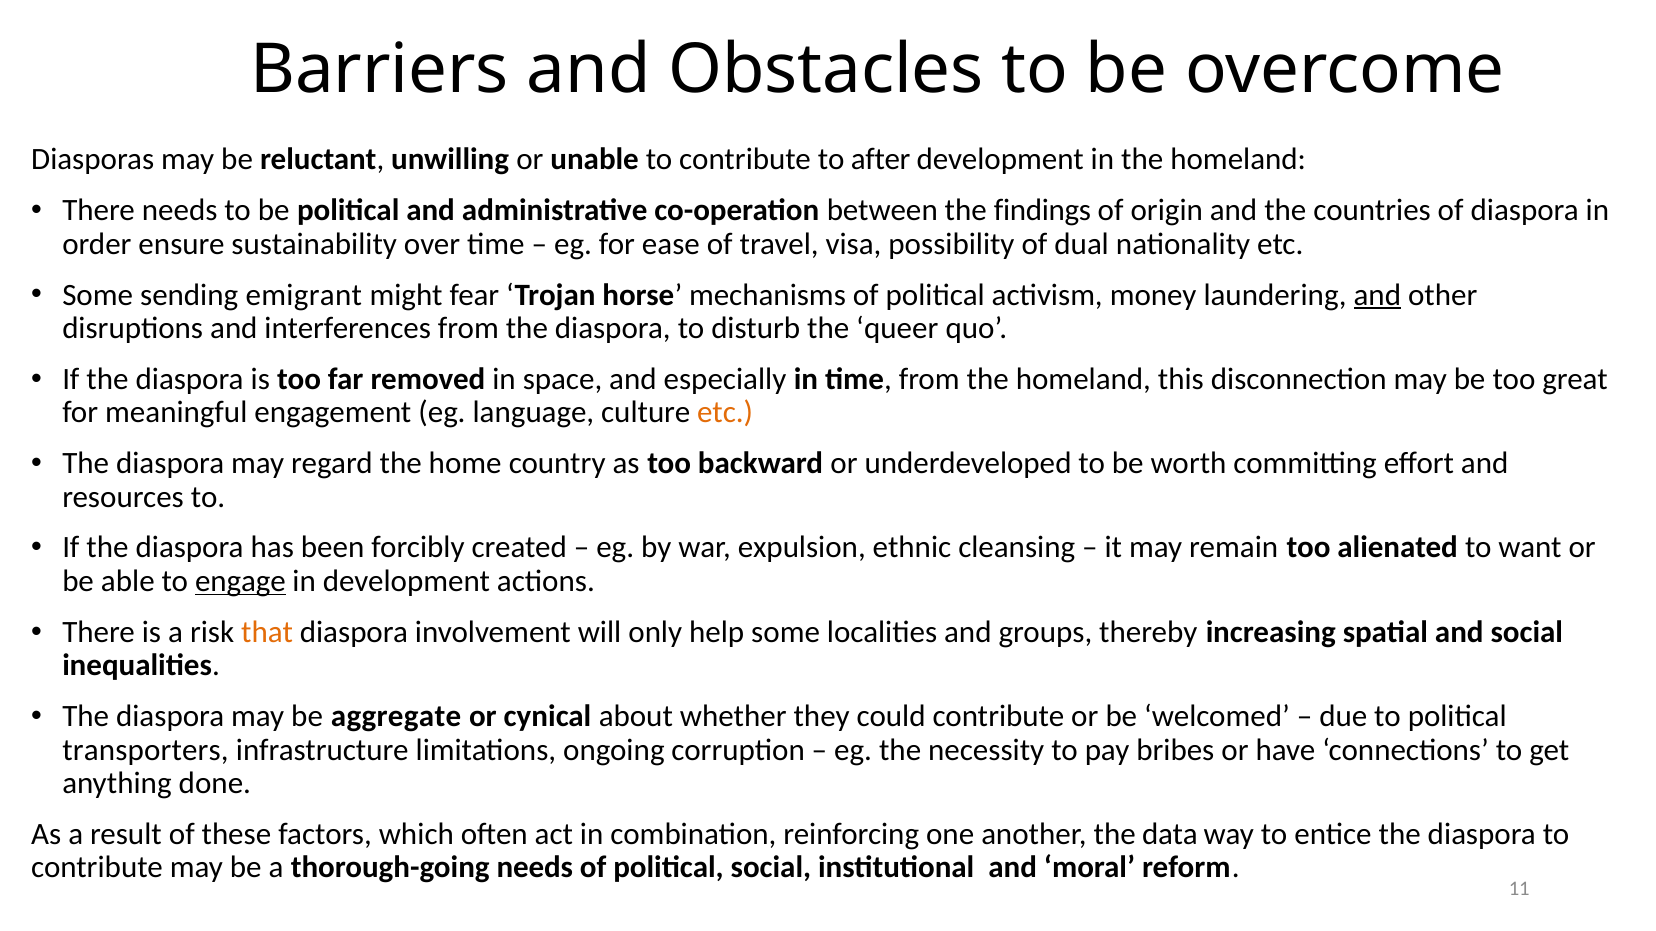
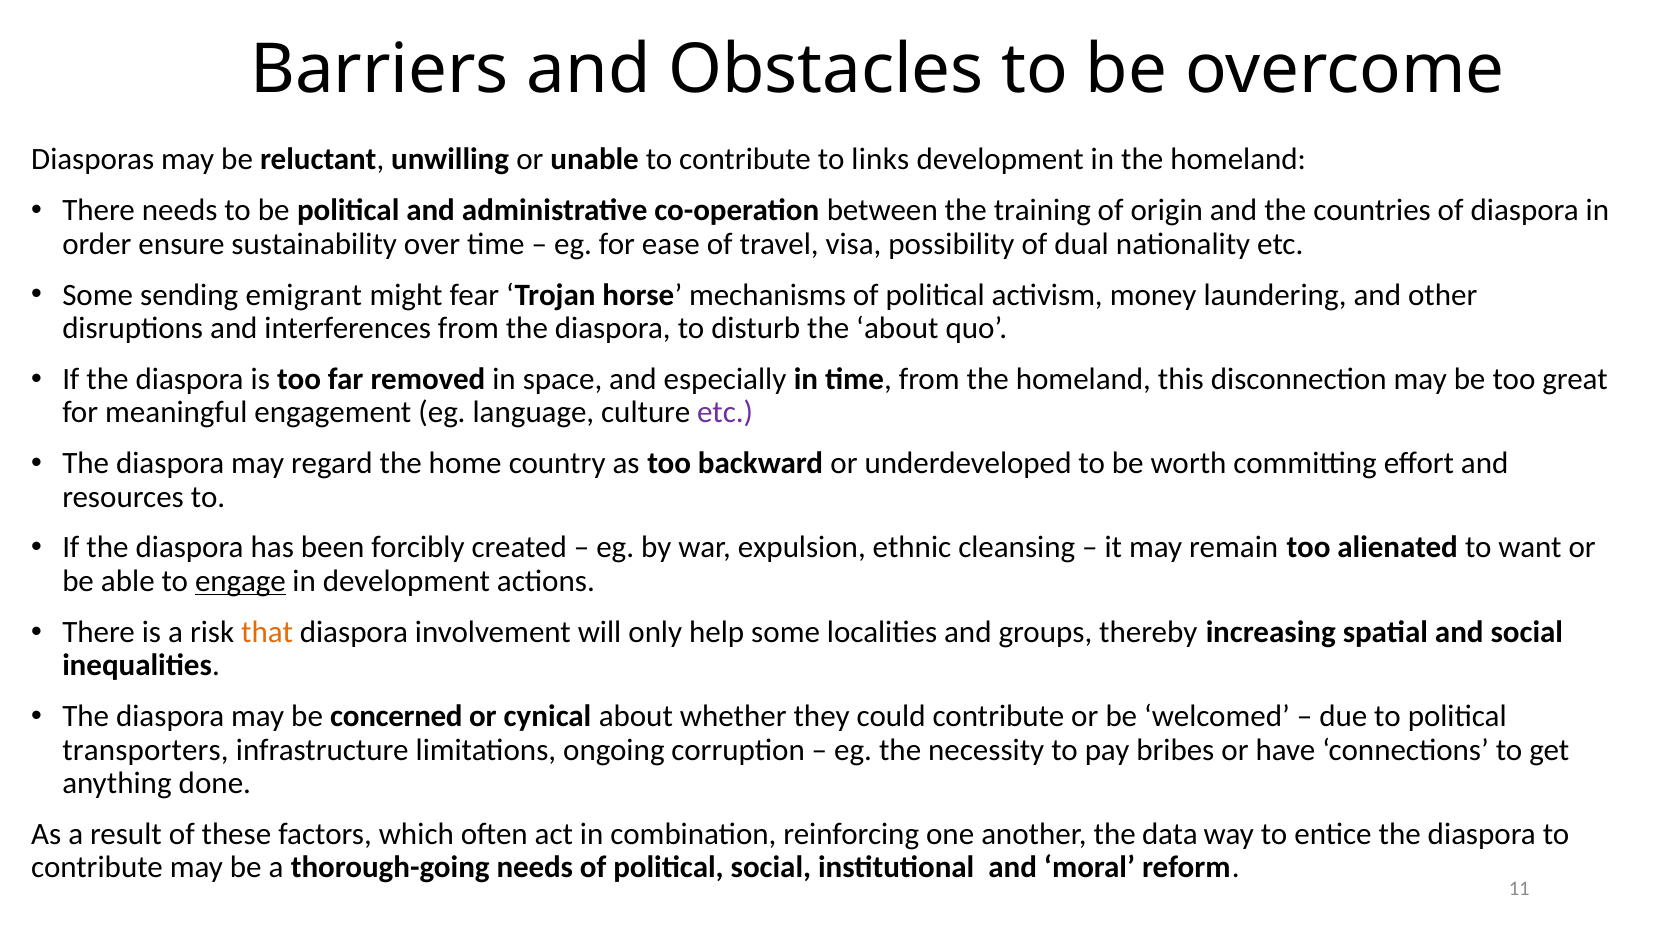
after: after -> links (880, 160)
findings: findings -> training (1042, 211)
and underline: present -> none (1377, 295)
the queer: queer -> about (897, 328)
etc colour: orange -> purple (725, 413)
aggregate: aggregate -> concerned (396, 717)
